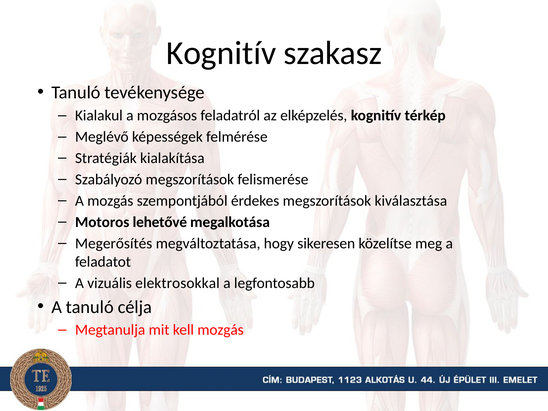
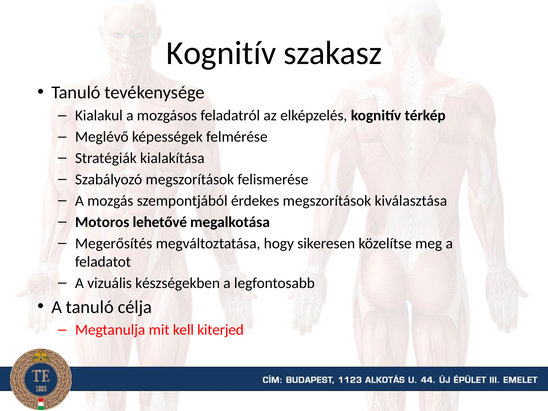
elektrosokkal: elektrosokkal -> készségekben (178, 283)
kell mozgás: mozgás -> kiterjed (221, 330)
